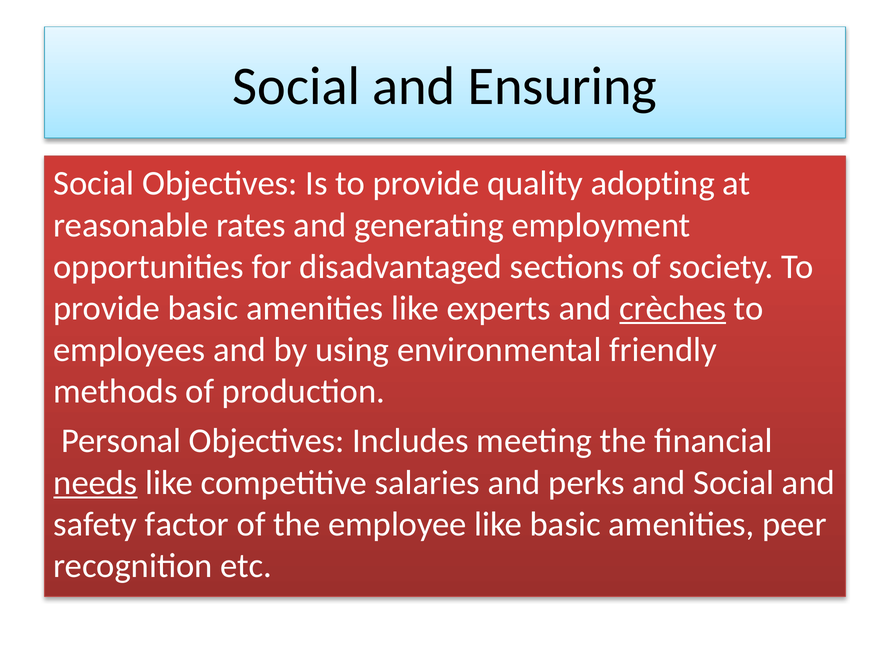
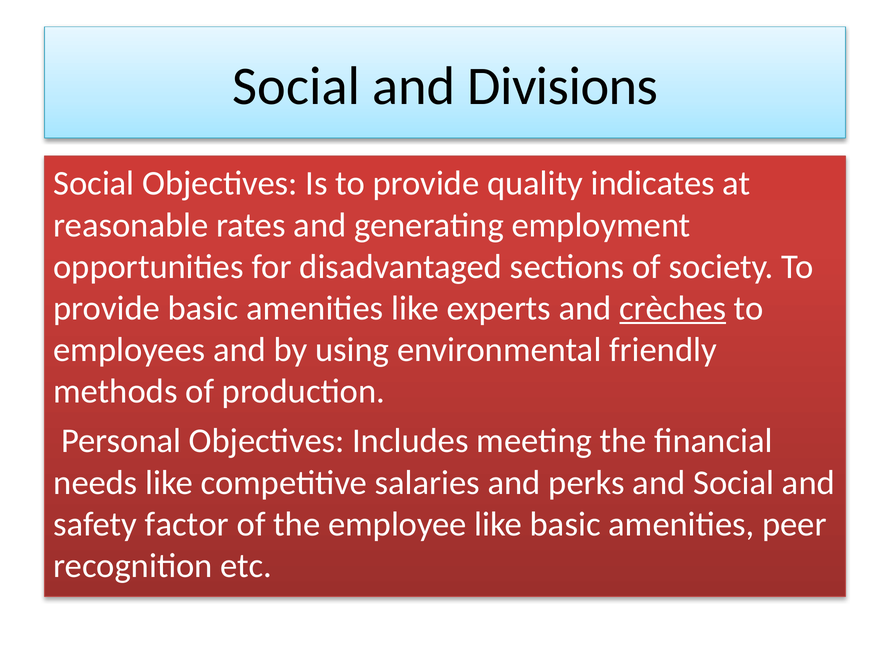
Ensuring: Ensuring -> Divisions (563, 86)
adopting: adopting -> indicates (653, 183)
needs underline: present -> none (95, 482)
